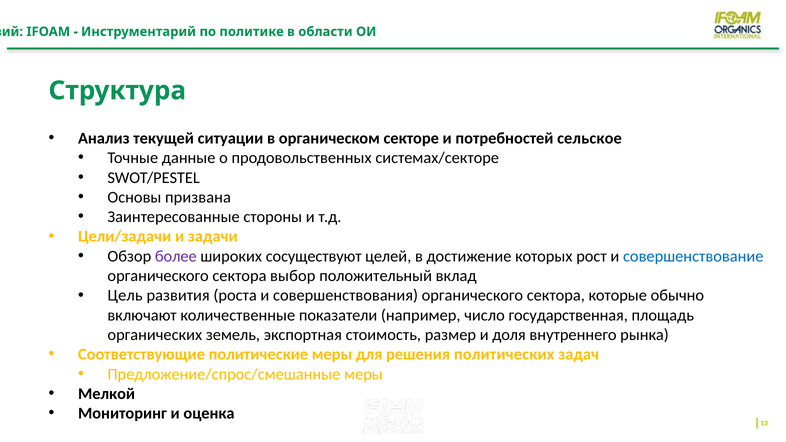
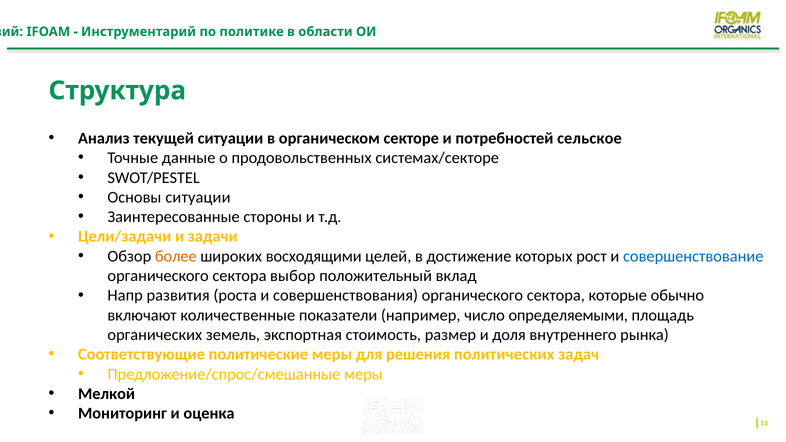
Основы призвана: призвана -> ситуации (198, 197)
более colour: purple -> orange (176, 256)
сосуществуют: сосуществуют -> восходящими (314, 256)
Цель: Цель -> Напр (125, 296)
государственная: государственная -> определяемыми (568, 315)
